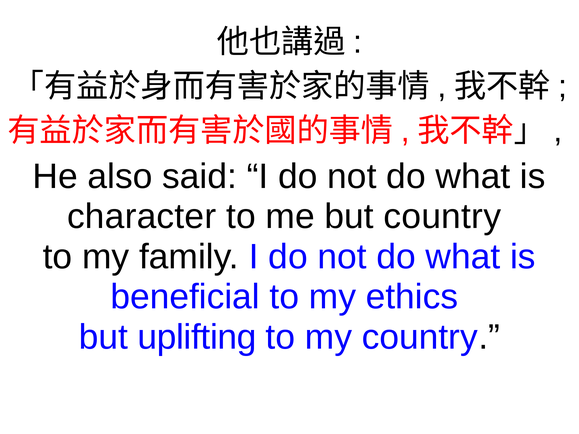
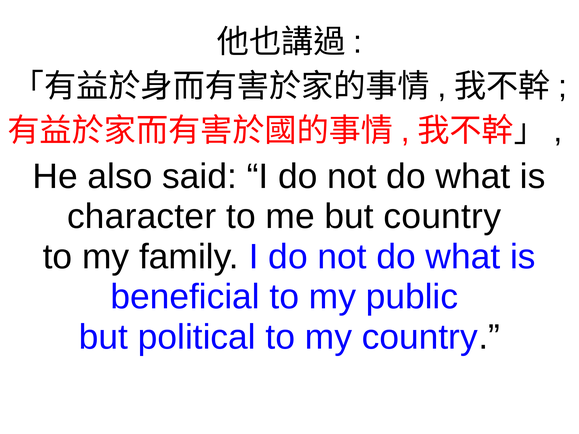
ethics: ethics -> public (412, 297)
uplifting: uplifting -> political (197, 337)
